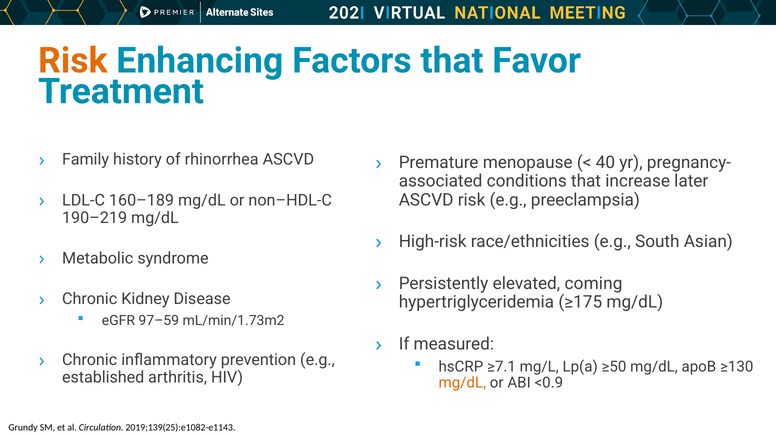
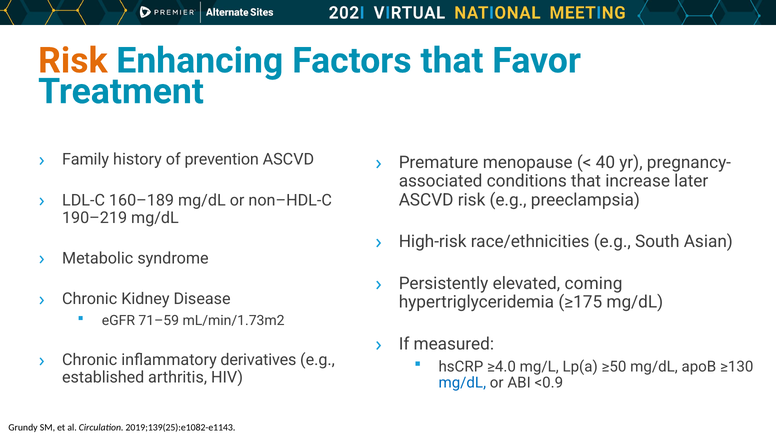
rhinorrhea: rhinorrhea -> prevention (222, 159)
97–59: 97–59 -> 71–59 (159, 320)
prevention: prevention -> derivatives (258, 360)
≥7.1: ≥7.1 -> ≥4.0 (501, 366)
mg/dL colour: orange -> blue (462, 383)
